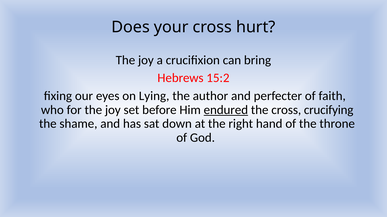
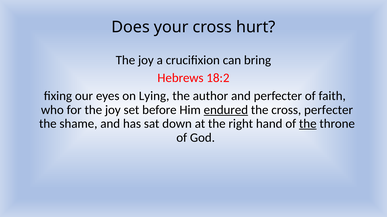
15:2: 15:2 -> 18:2 (218, 78)
cross crucifying: crucifying -> perfecter (329, 110)
the underline: none -> present (308, 124)
